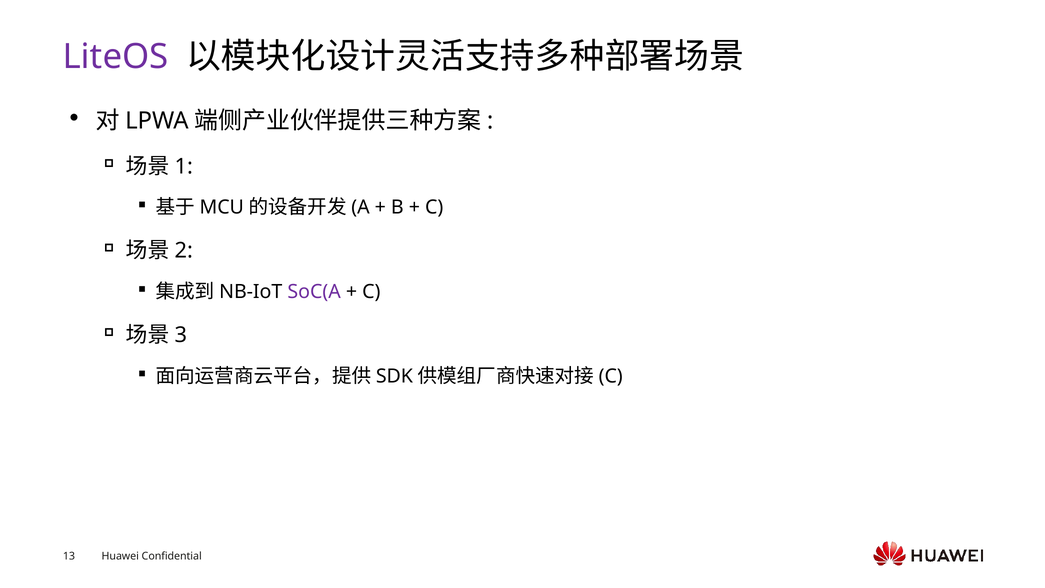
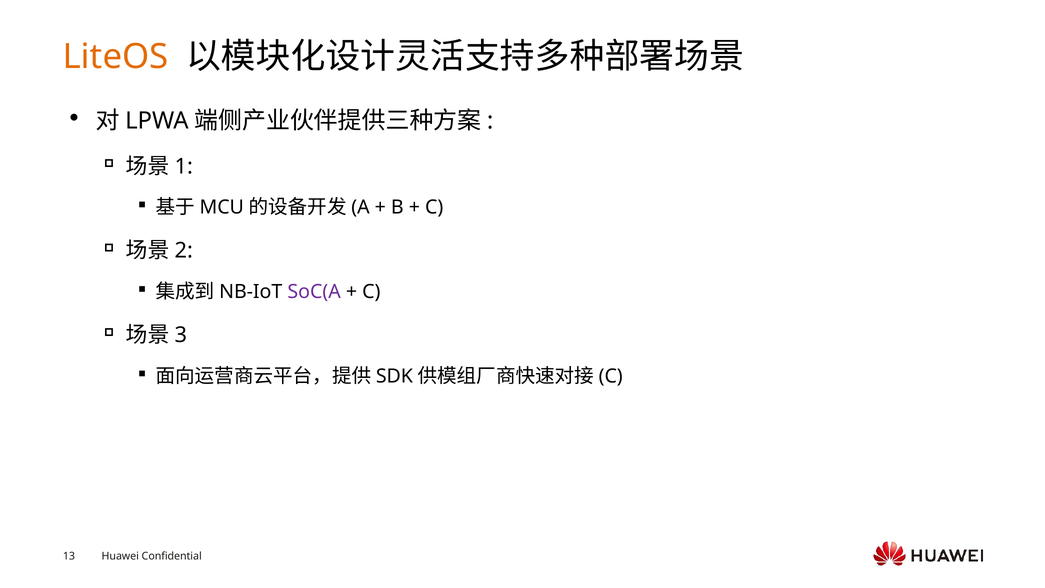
LiteOS colour: purple -> orange (116, 57)
